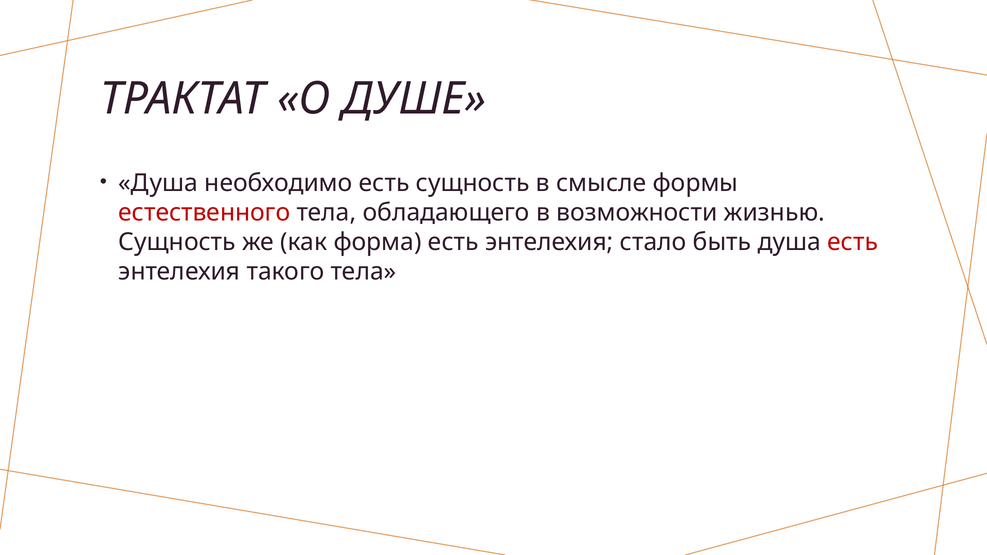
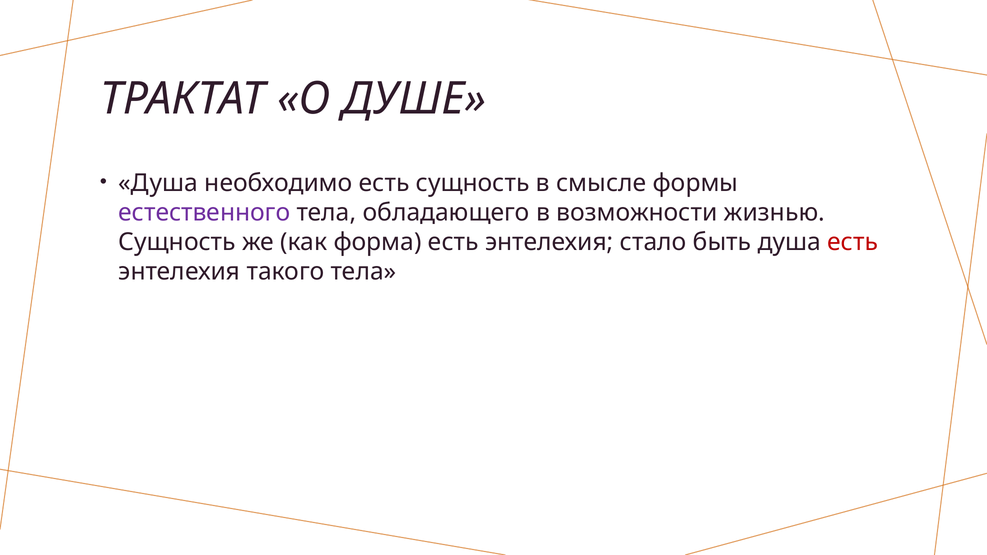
естественного colour: red -> purple (204, 213)
